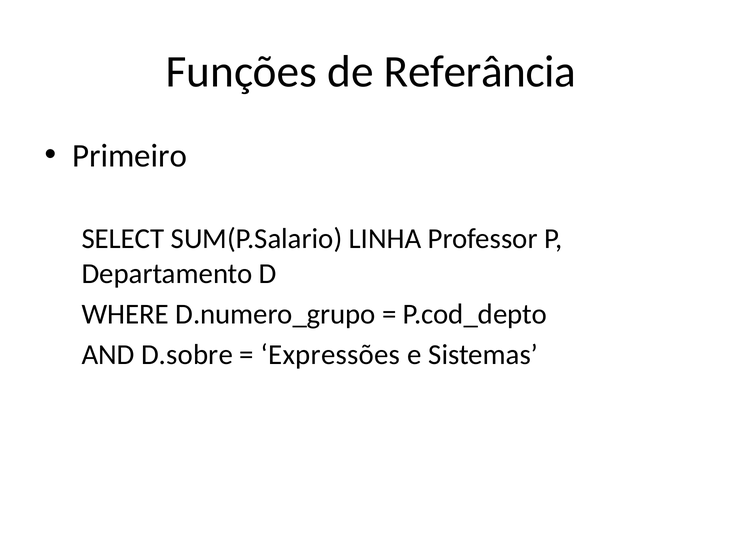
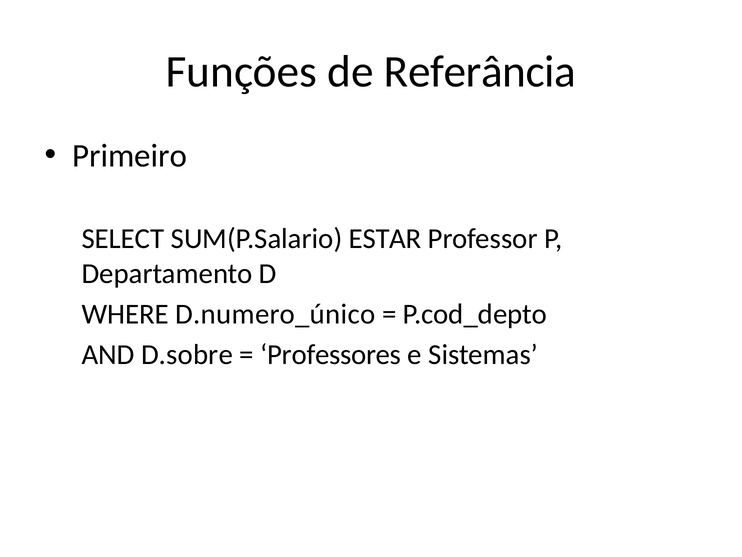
LINHA: LINHA -> ESTAR (385, 239)
D.numero_grupo: D.numero_grupo -> D.numero_único (275, 314)
Expressões: Expressões -> Professores (331, 354)
